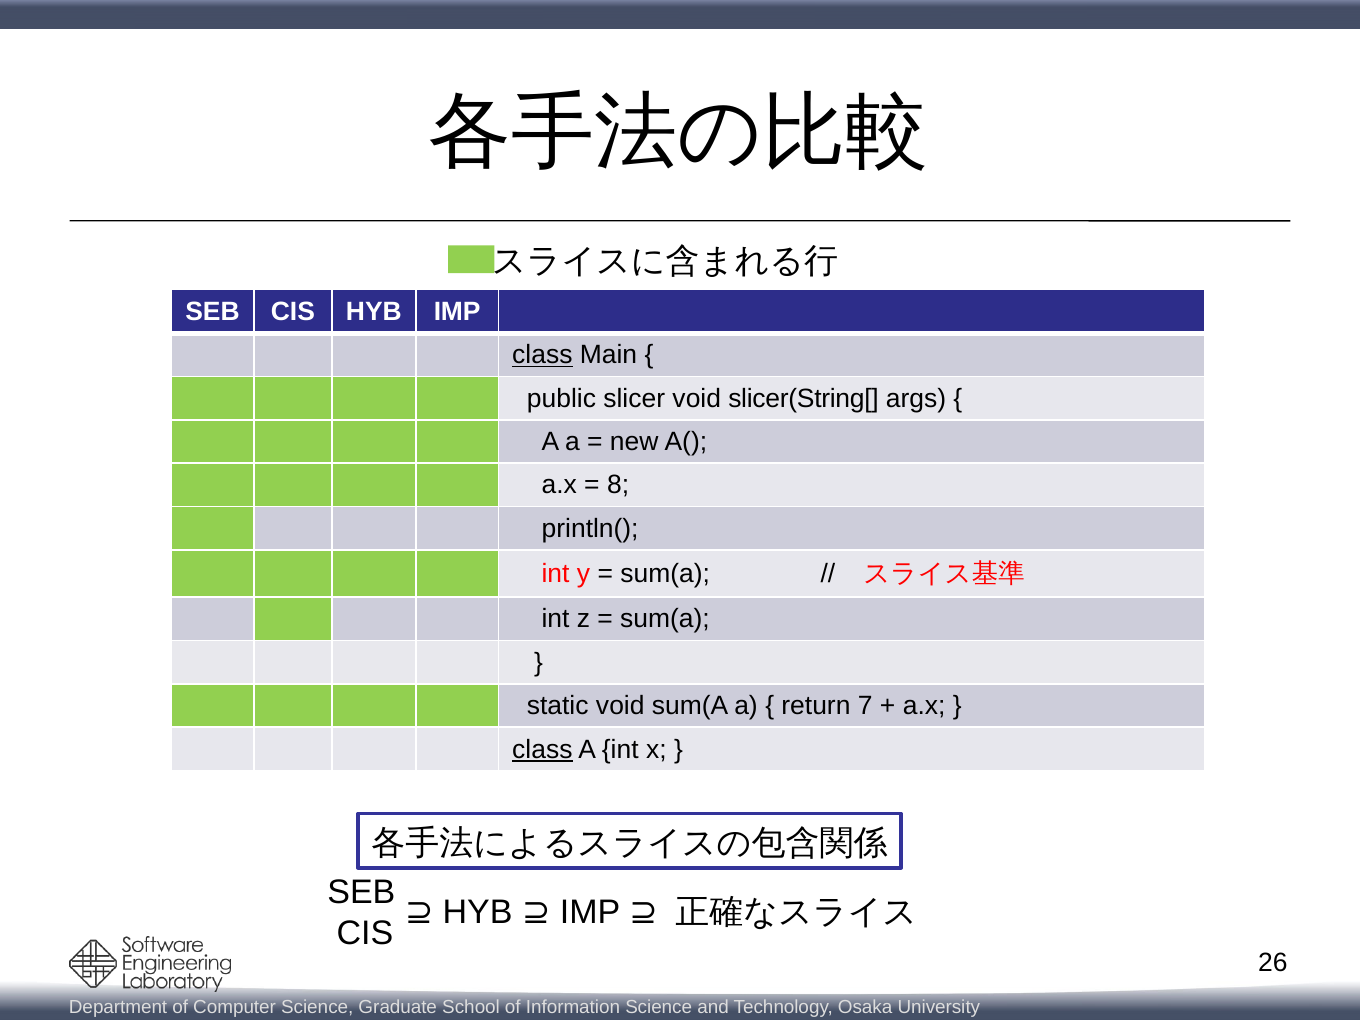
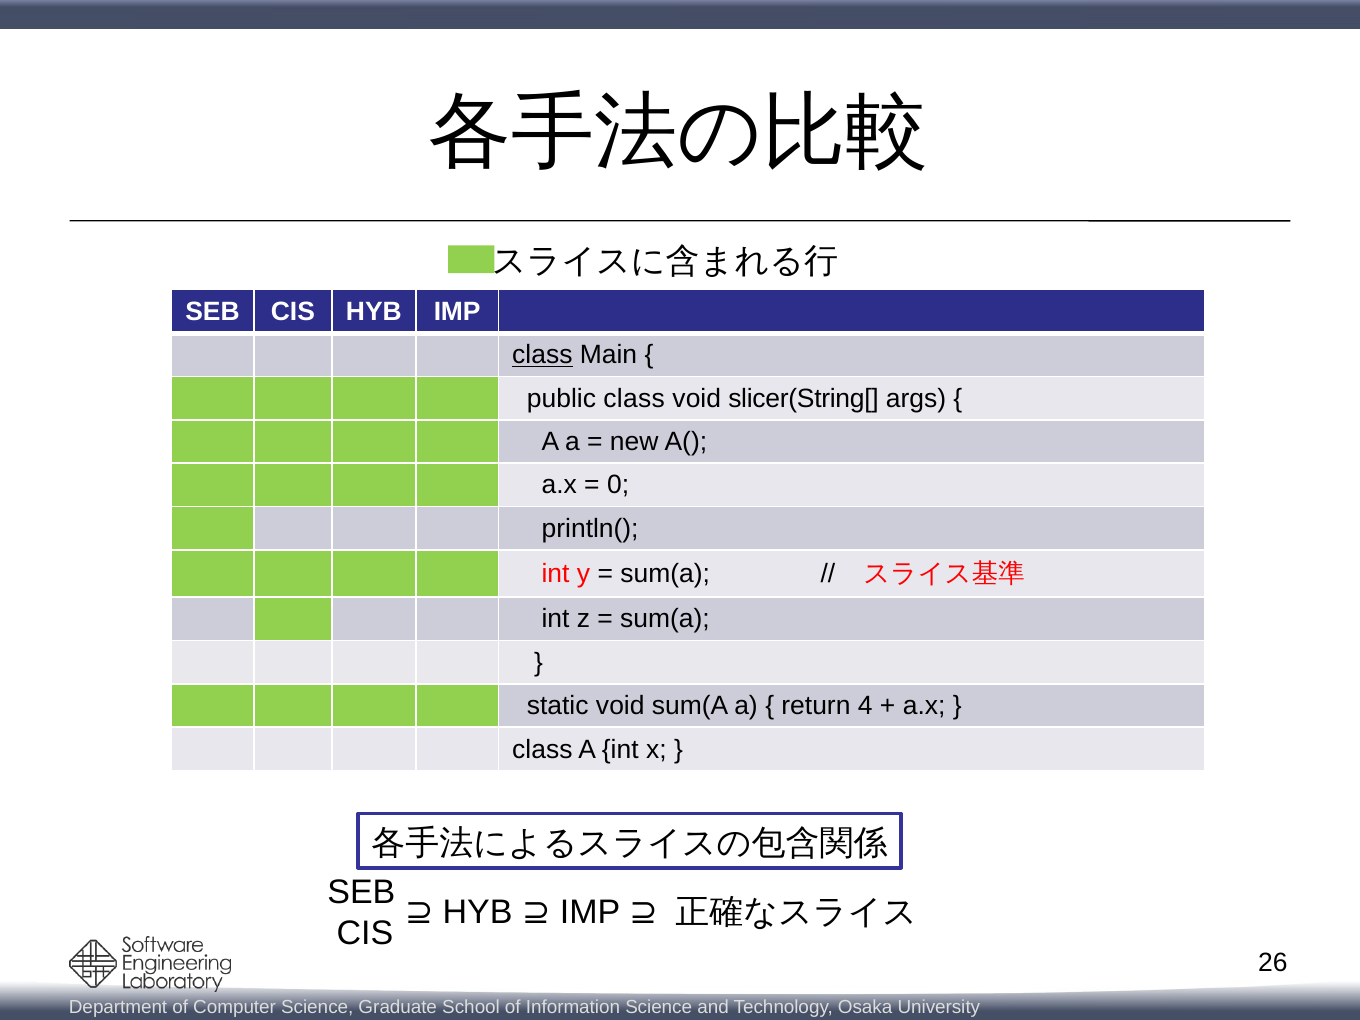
public slicer: slicer -> class (634, 399)
8: 8 -> 0 (618, 485)
7: 7 -> 4 (865, 706)
class underline: present -> none (542, 749)
